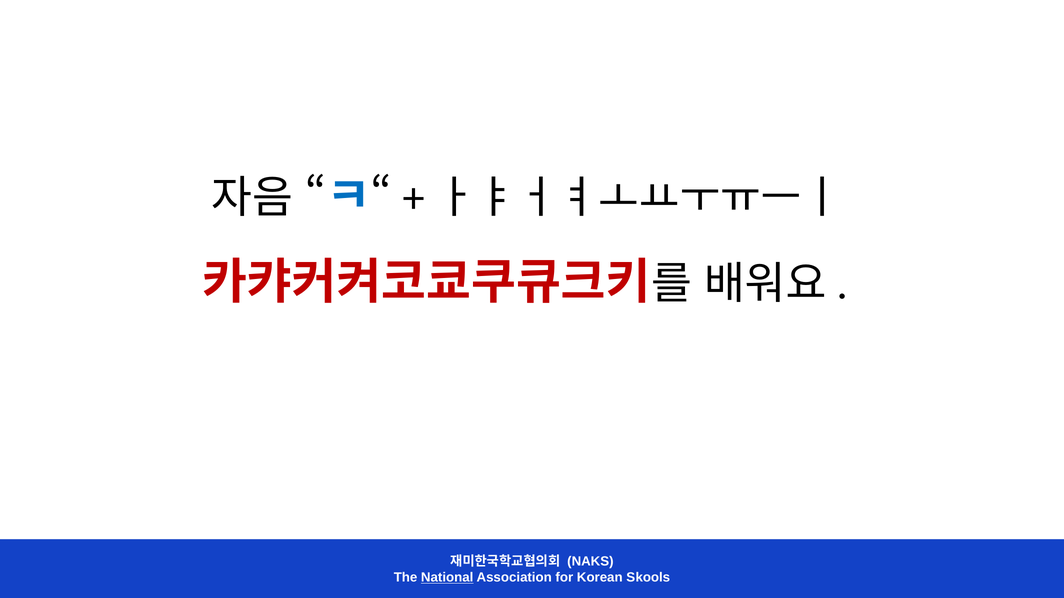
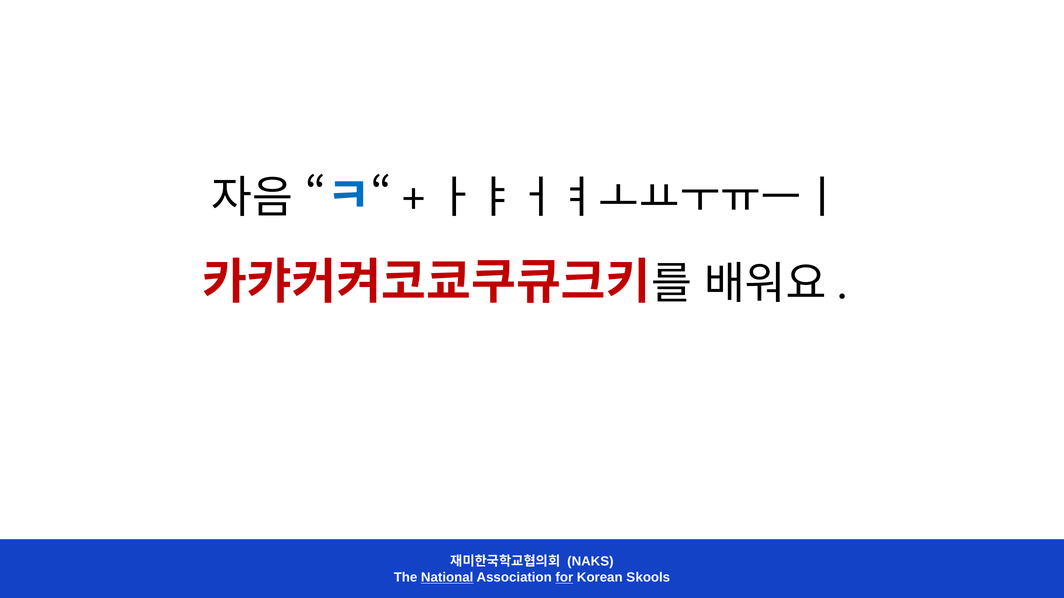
for underline: none -> present (564, 578)
